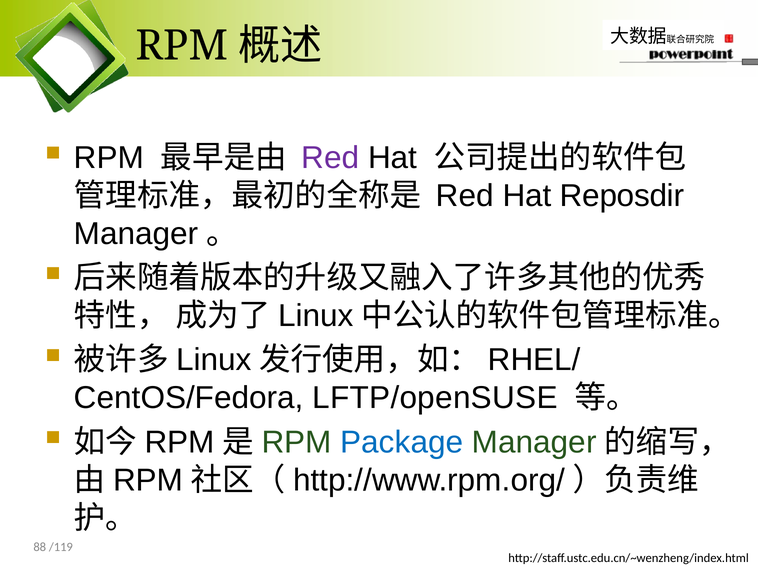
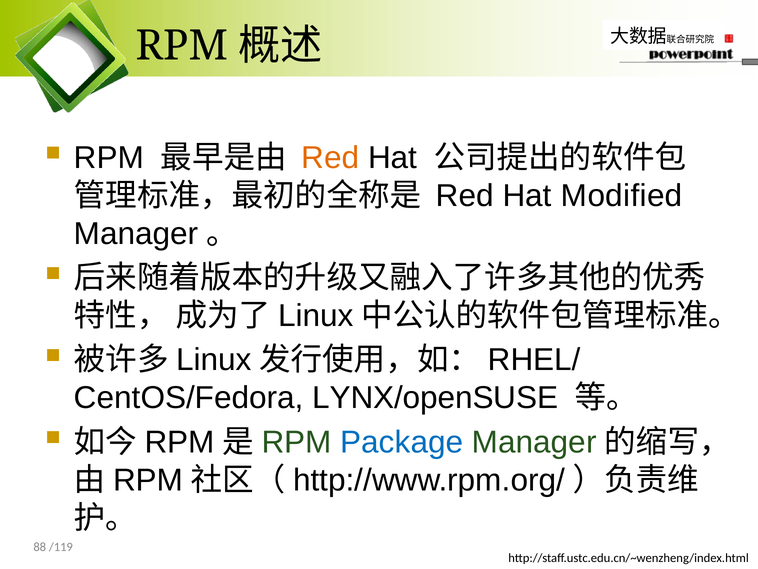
Red colour: purple -> orange (330, 158)
Reposdir: Reposdir -> Modified (622, 195)
LFTP/openSUSE: LFTP/openSUSE -> LYNX/openSUSE (435, 398)
